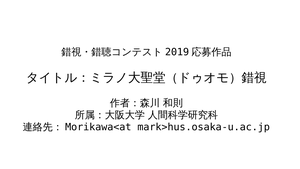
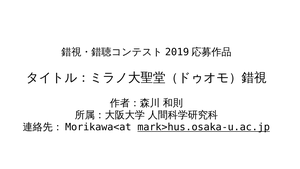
mark>hus.osaka-u.ac.jp underline: none -> present (204, 127)
